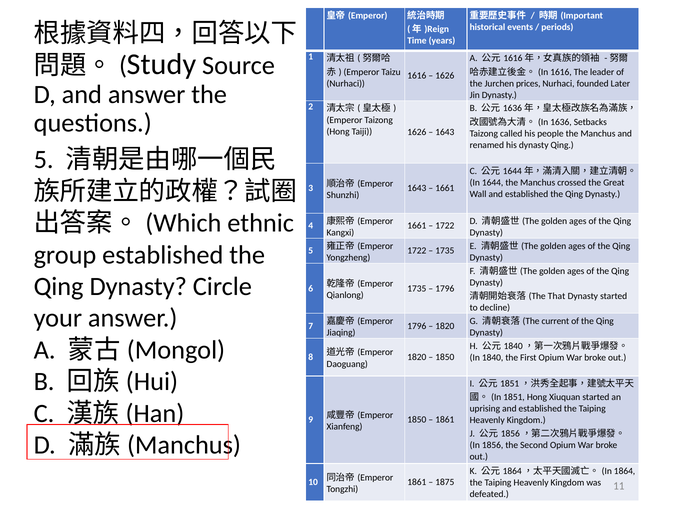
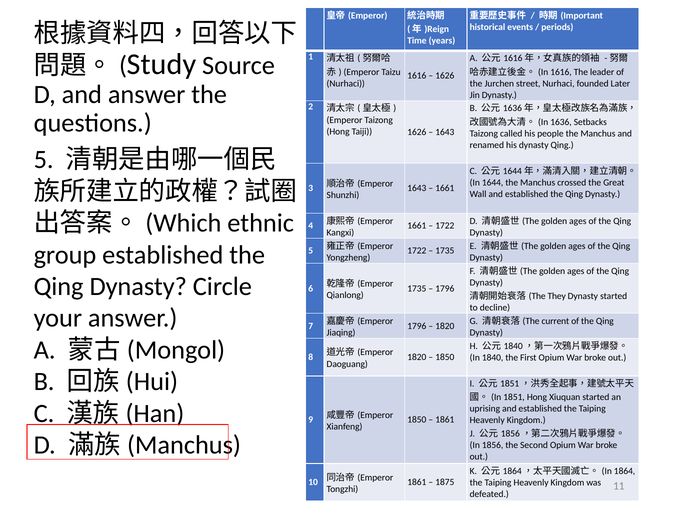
prices: prices -> street (528, 83)
That: That -> They (557, 296)
